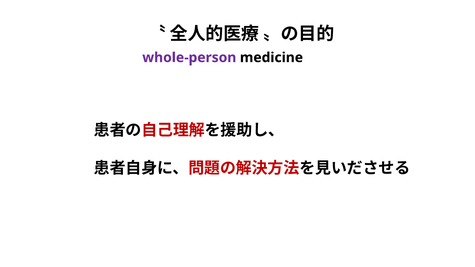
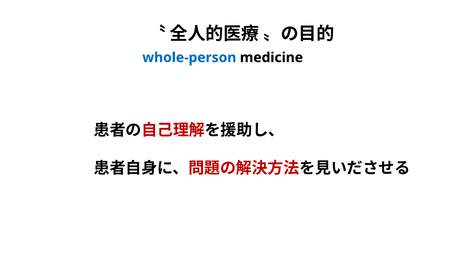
whole-person colour: purple -> blue (189, 58)
